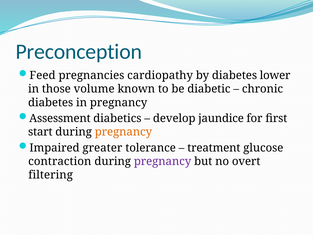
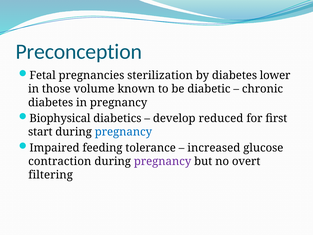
Feed: Feed -> Fetal (43, 75)
cardiopathy: cardiopathy -> sterilization (160, 75)
Assessment: Assessment -> Biophysical (60, 118)
jaundice: jaundice -> reduced (221, 118)
pregnancy colour: orange -> blue (123, 132)
greater: greater -> feeding (102, 148)
treatment: treatment -> increased (214, 148)
